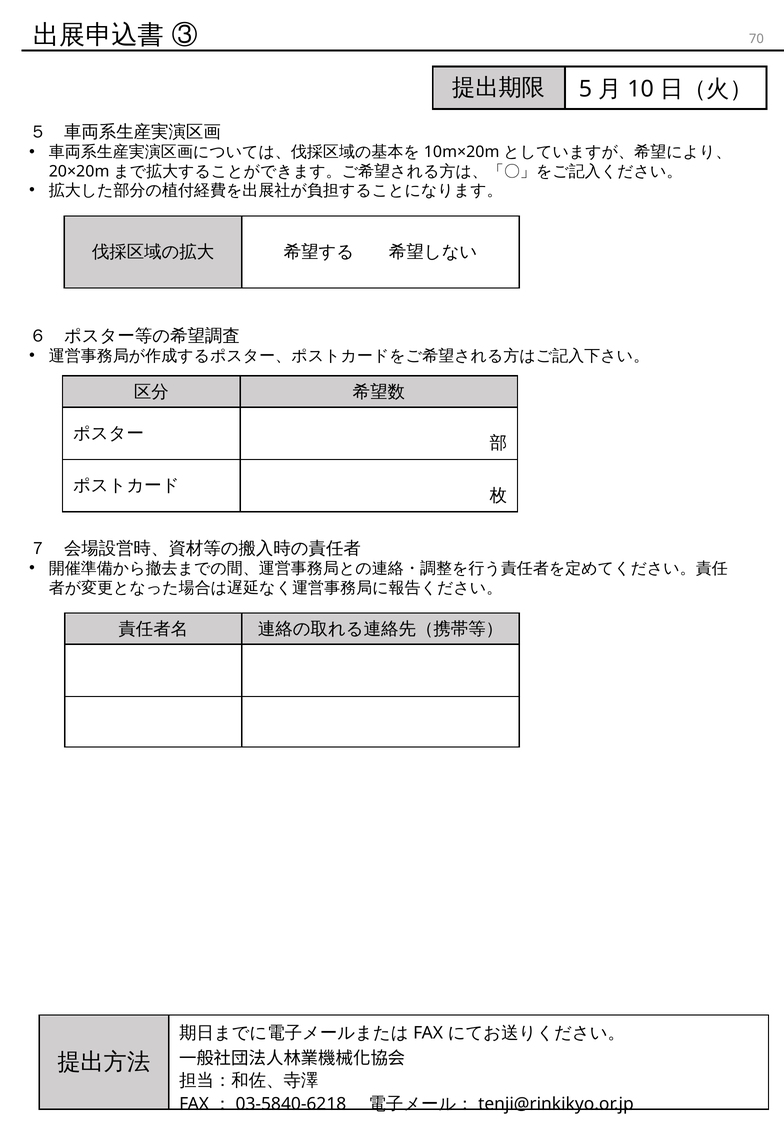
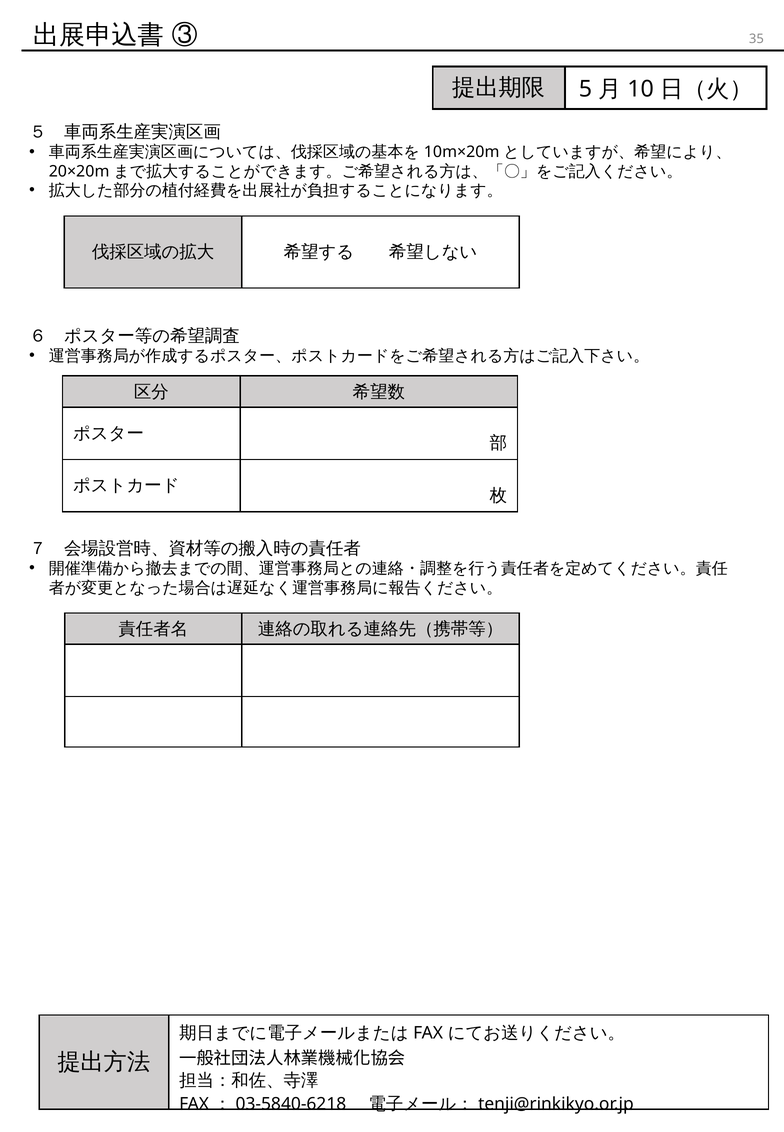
70: 70 -> 35 (756, 39)
